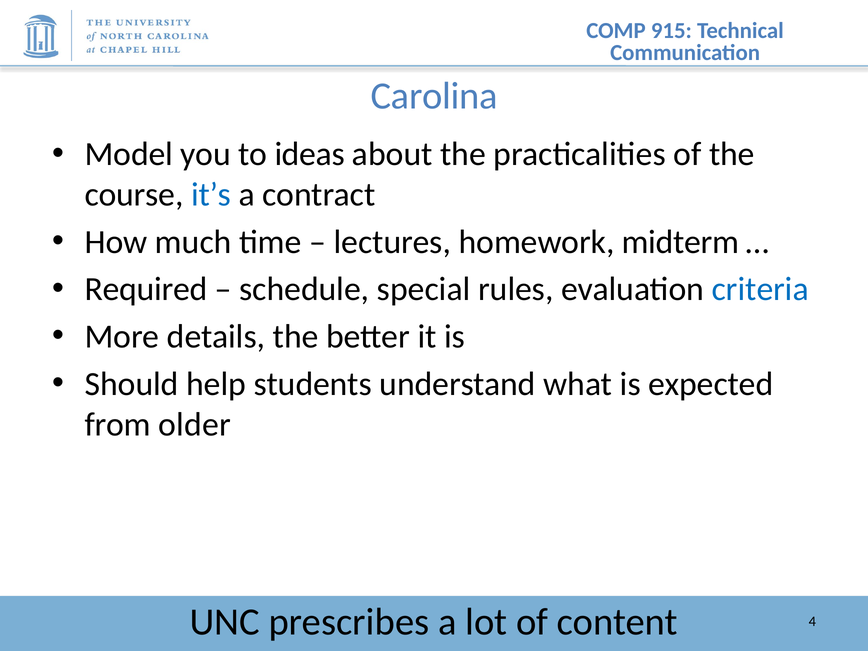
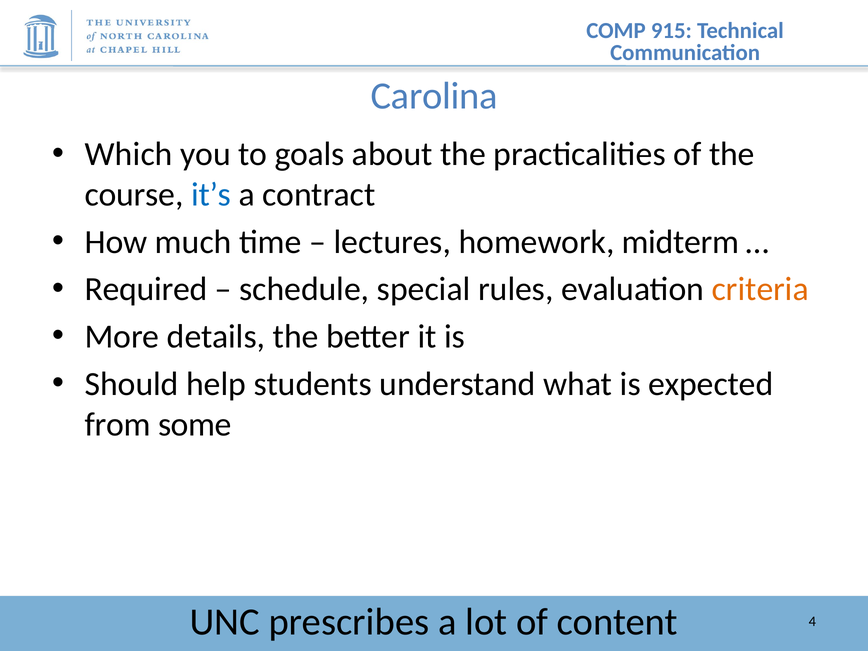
Model: Model -> Which (129, 154)
ideas: ideas -> goals (310, 154)
criteria colour: blue -> orange (760, 289)
older: older -> some (195, 424)
